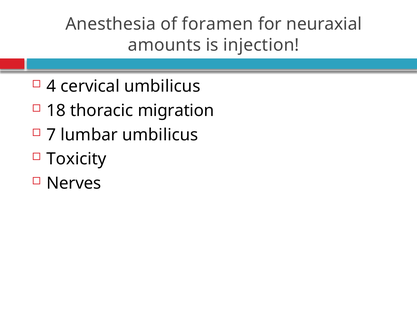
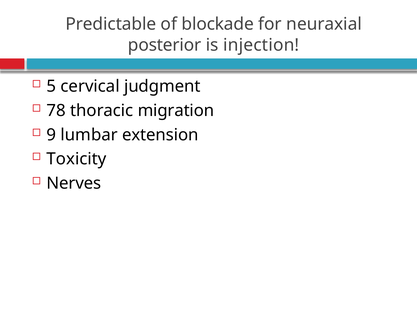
Anesthesia: Anesthesia -> Predictable (111, 24)
foramen: foramen -> blockade (218, 24)
amounts: amounts -> posterior (165, 45)
4: 4 -> 5 (51, 86)
cervical umbilicus: umbilicus -> judgment (162, 86)
18: 18 -> 78 (56, 110)
7: 7 -> 9 (51, 135)
lumbar umbilicus: umbilicus -> extension (160, 135)
